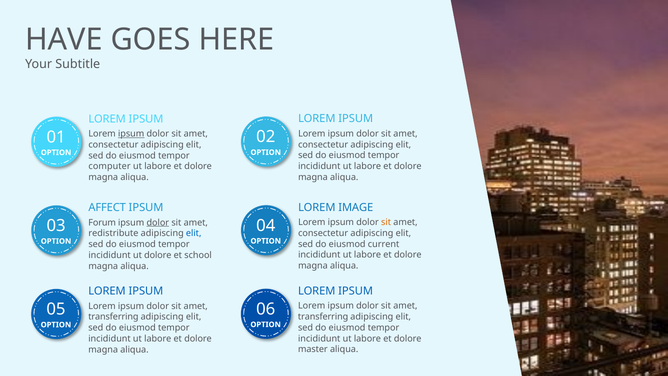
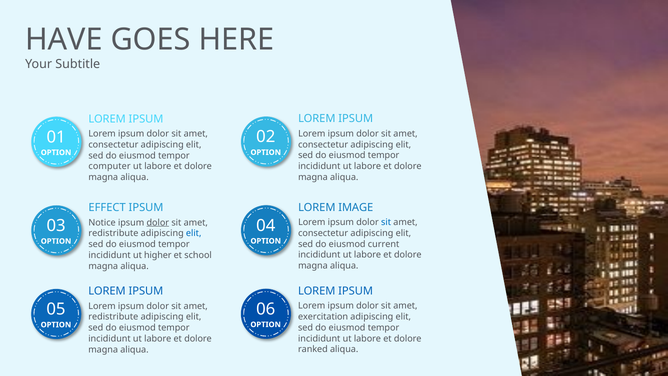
ipsum underline: present -> none (131, 134)
AFFECT: AFFECT -> EFFECT (107, 207)
sit colour: orange -> blue (386, 222)
Forum: Forum -> Notice (102, 222)
ut dolore: dolore -> higher (158, 255)
transferring: transferring -> exercitation (323, 317)
transferring: transferring -> redistribute (113, 317)
master: master -> ranked (313, 349)
